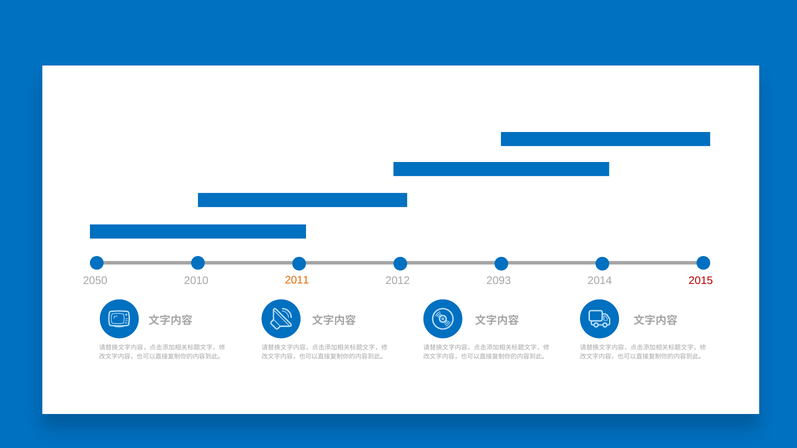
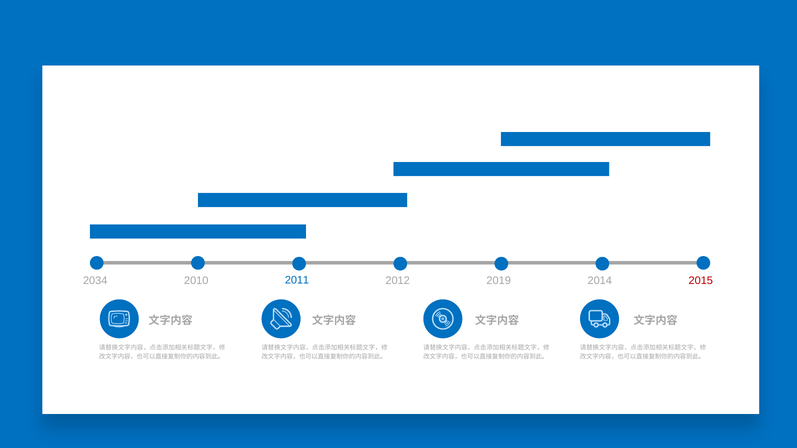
2011 colour: orange -> blue (297, 280)
2050: 2050 -> 2034 (95, 281)
2093: 2093 -> 2019 (499, 281)
